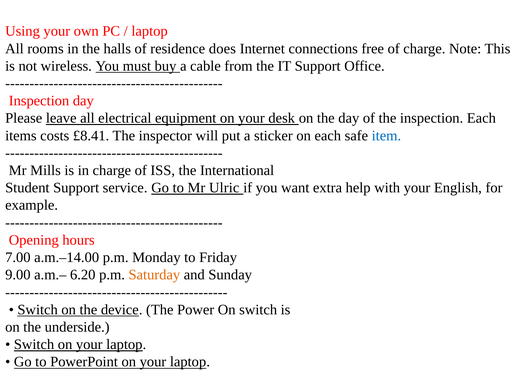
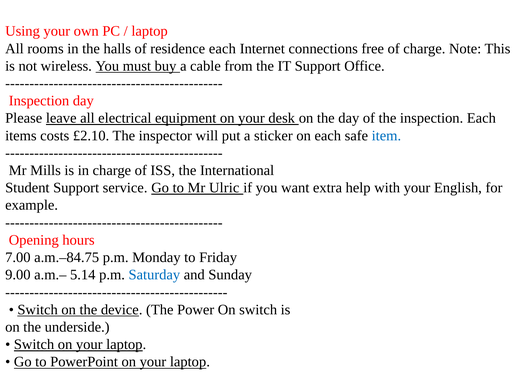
residence does: does -> each (222, 49)
£8.41: £8.41 -> £2.10 (91, 136)
a.m.–14.00: a.m.–14.00 -> a.m.–84.75 (67, 258)
6.20: 6.20 -> 5.14 (83, 275)
Saturday colour: orange -> blue (154, 275)
